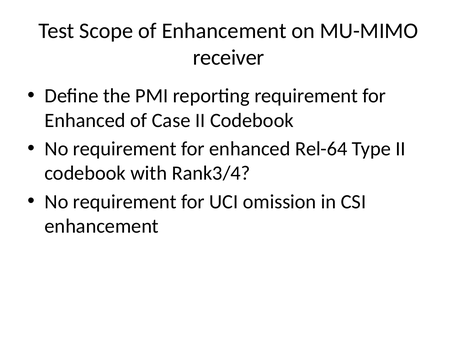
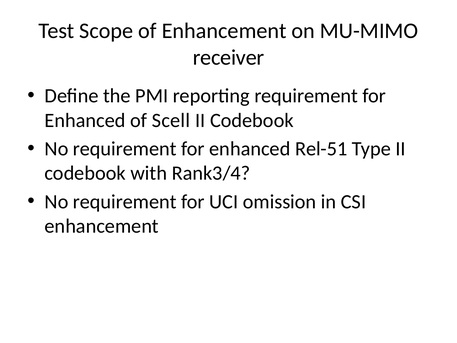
Case: Case -> Scell (171, 120)
Rel-64: Rel-64 -> Rel-51 (321, 149)
